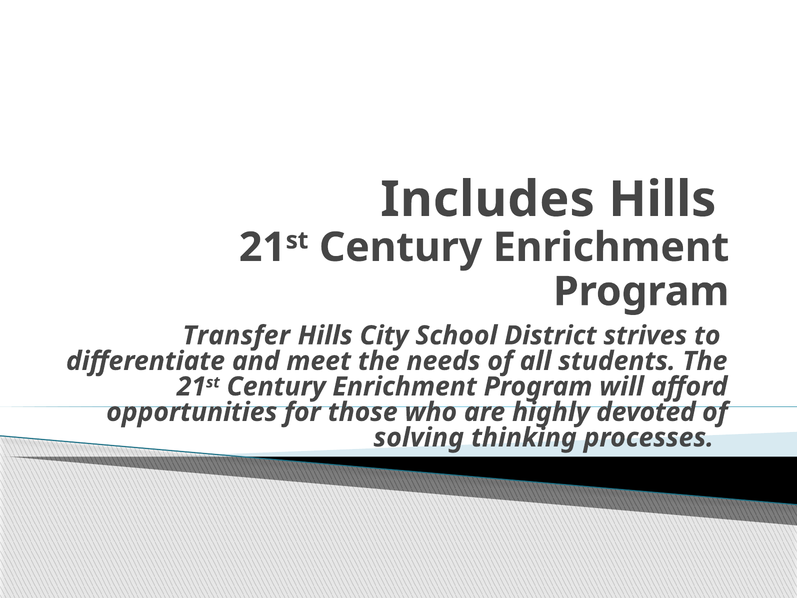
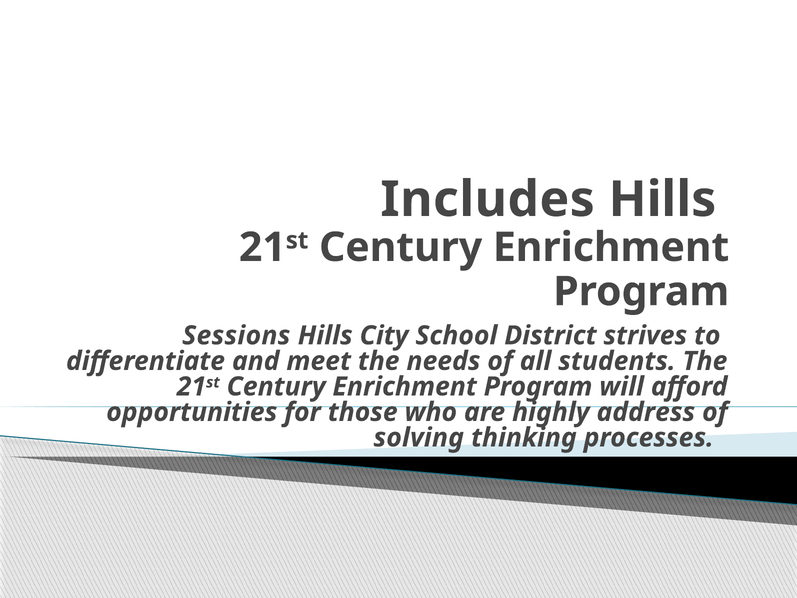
Transfer: Transfer -> Sessions (236, 335)
devoted: devoted -> address (646, 412)
